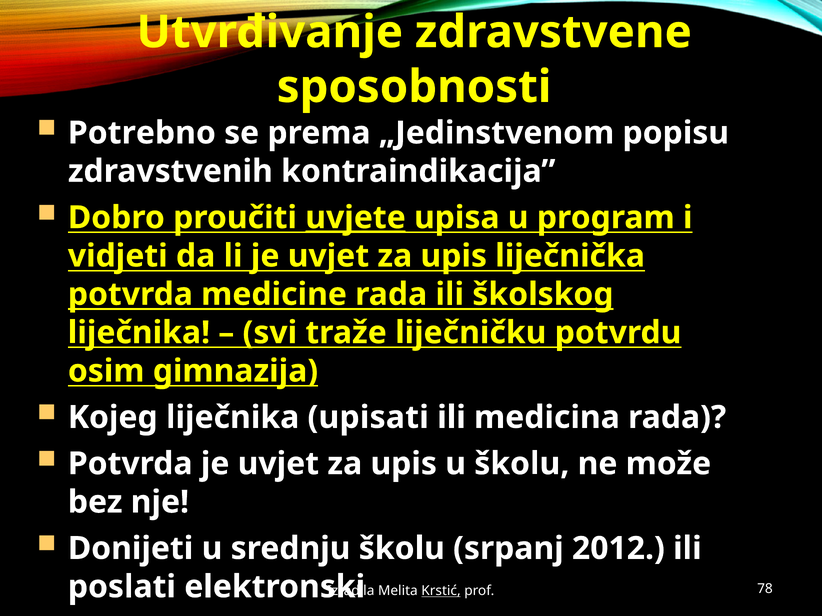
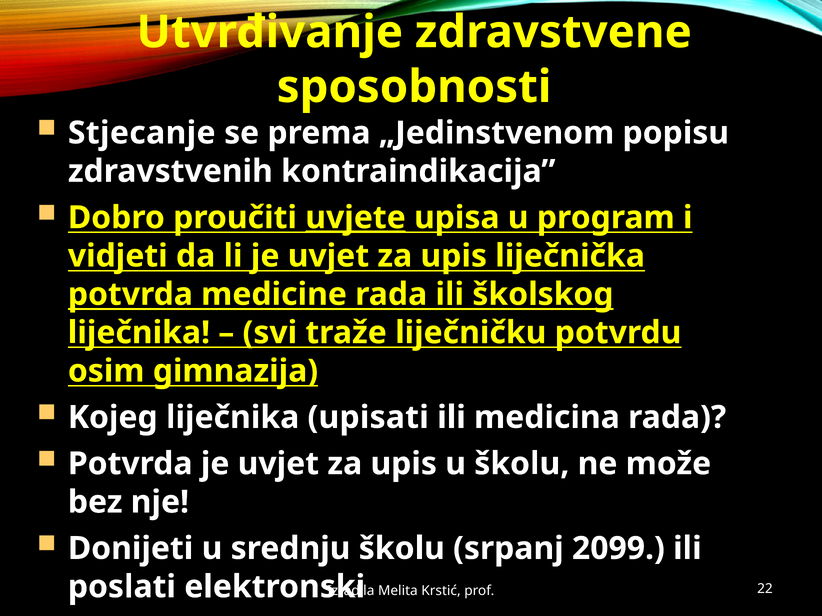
Potrebno: Potrebno -> Stjecanje (142, 133)
2012: 2012 -> 2099 (618, 549)
Krstić underline: present -> none (441, 591)
78: 78 -> 22 (765, 589)
